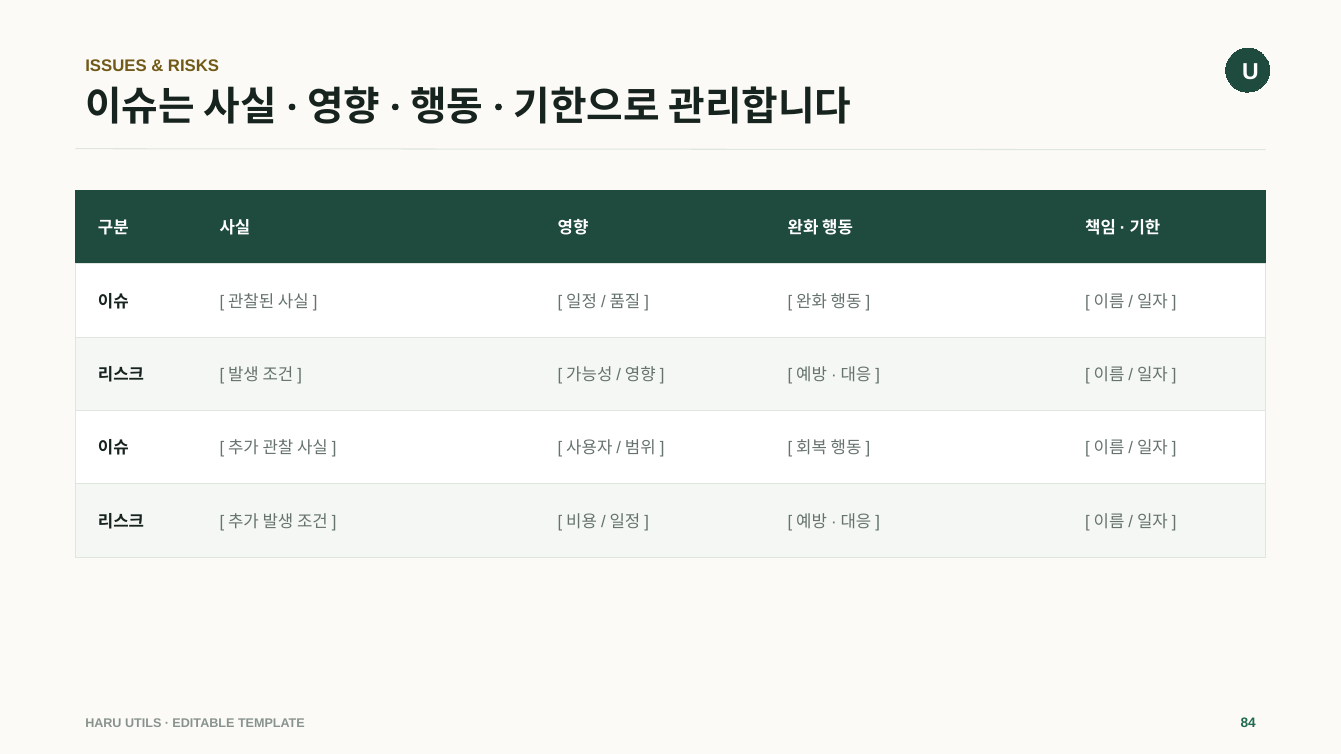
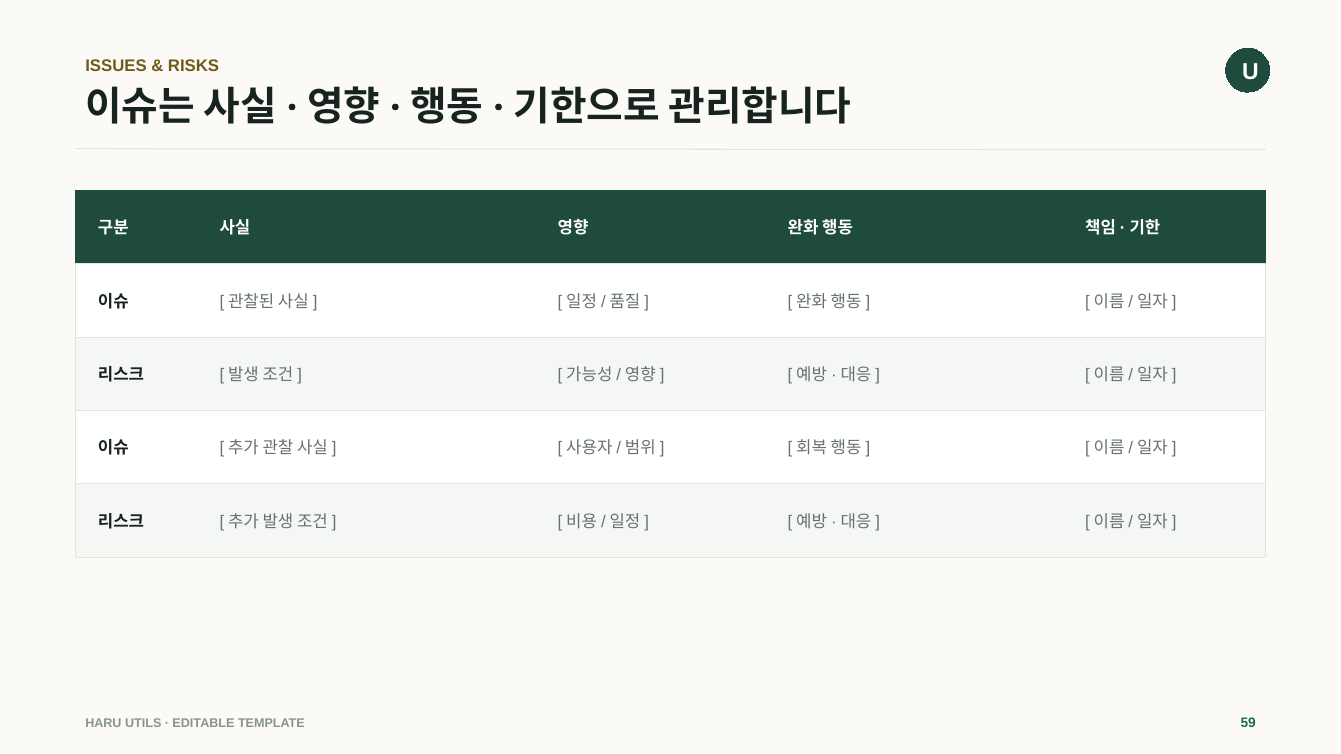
84: 84 -> 59 (1248, 724)
